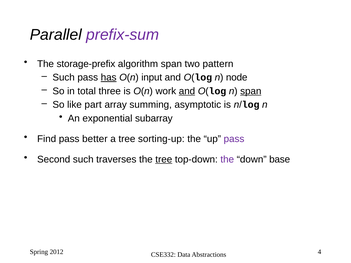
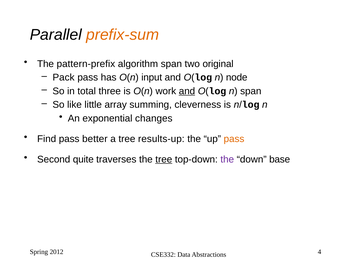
prefix-sum colour: purple -> orange (123, 35)
storage-prefix: storage-prefix -> pattern-prefix (86, 64)
pattern: pattern -> original (218, 64)
Such: Such -> Pack (64, 78)
has underline: present -> none (109, 78)
span underline: present -> none (251, 91)
part: part -> little (93, 105)
asymptotic: asymptotic -> cleverness (198, 105)
subarray: subarray -> changes (154, 118)
sorting-up: sorting-up -> results-up (161, 139)
pass colour: purple -> orange (234, 139)
Second such: such -> quite (83, 159)
